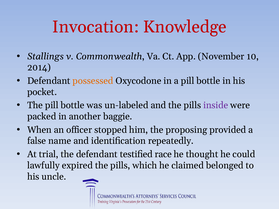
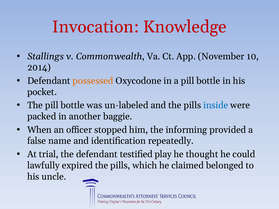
inside colour: purple -> blue (216, 105)
proposing: proposing -> informing (186, 130)
race: race -> play (163, 154)
